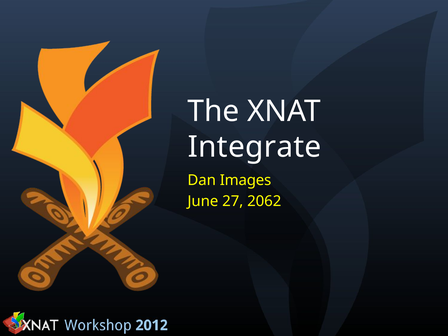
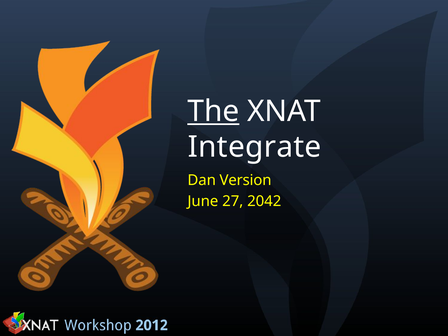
The underline: none -> present (213, 111)
Images: Images -> Version (246, 180)
2062: 2062 -> 2042 (264, 201)
